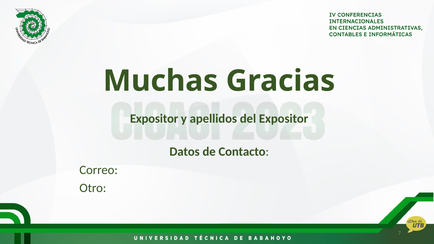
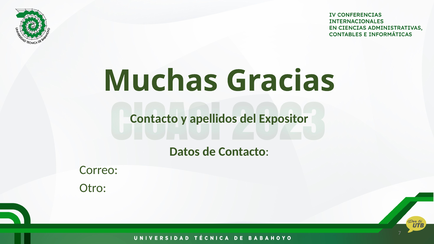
Expositor: Expositor -> Contacto (154, 119)
